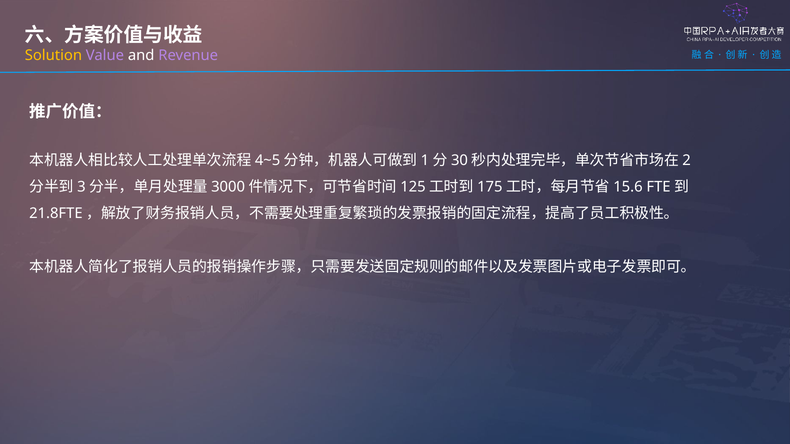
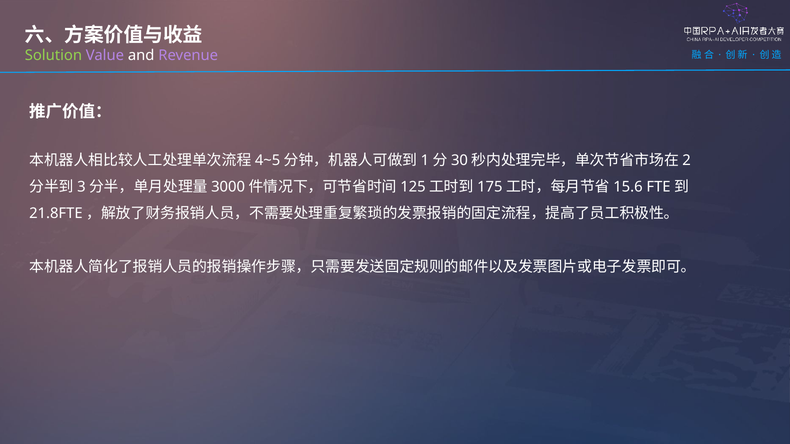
Solution colour: yellow -> light green (53, 55)
